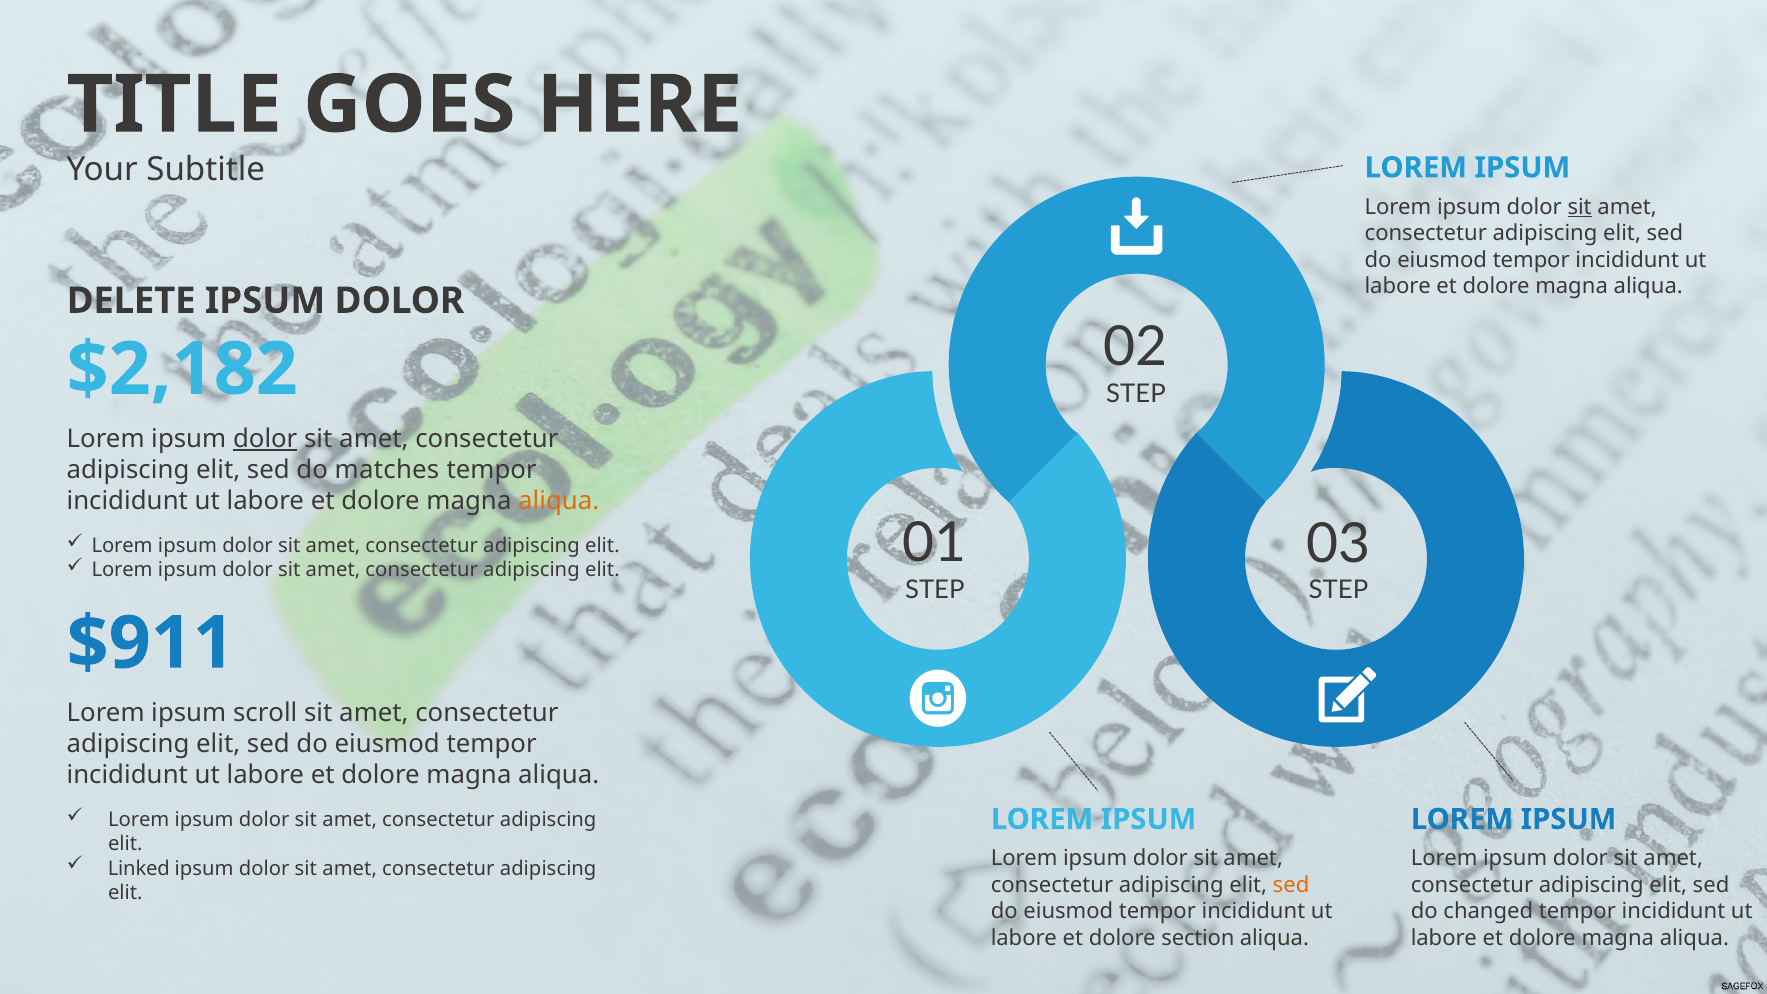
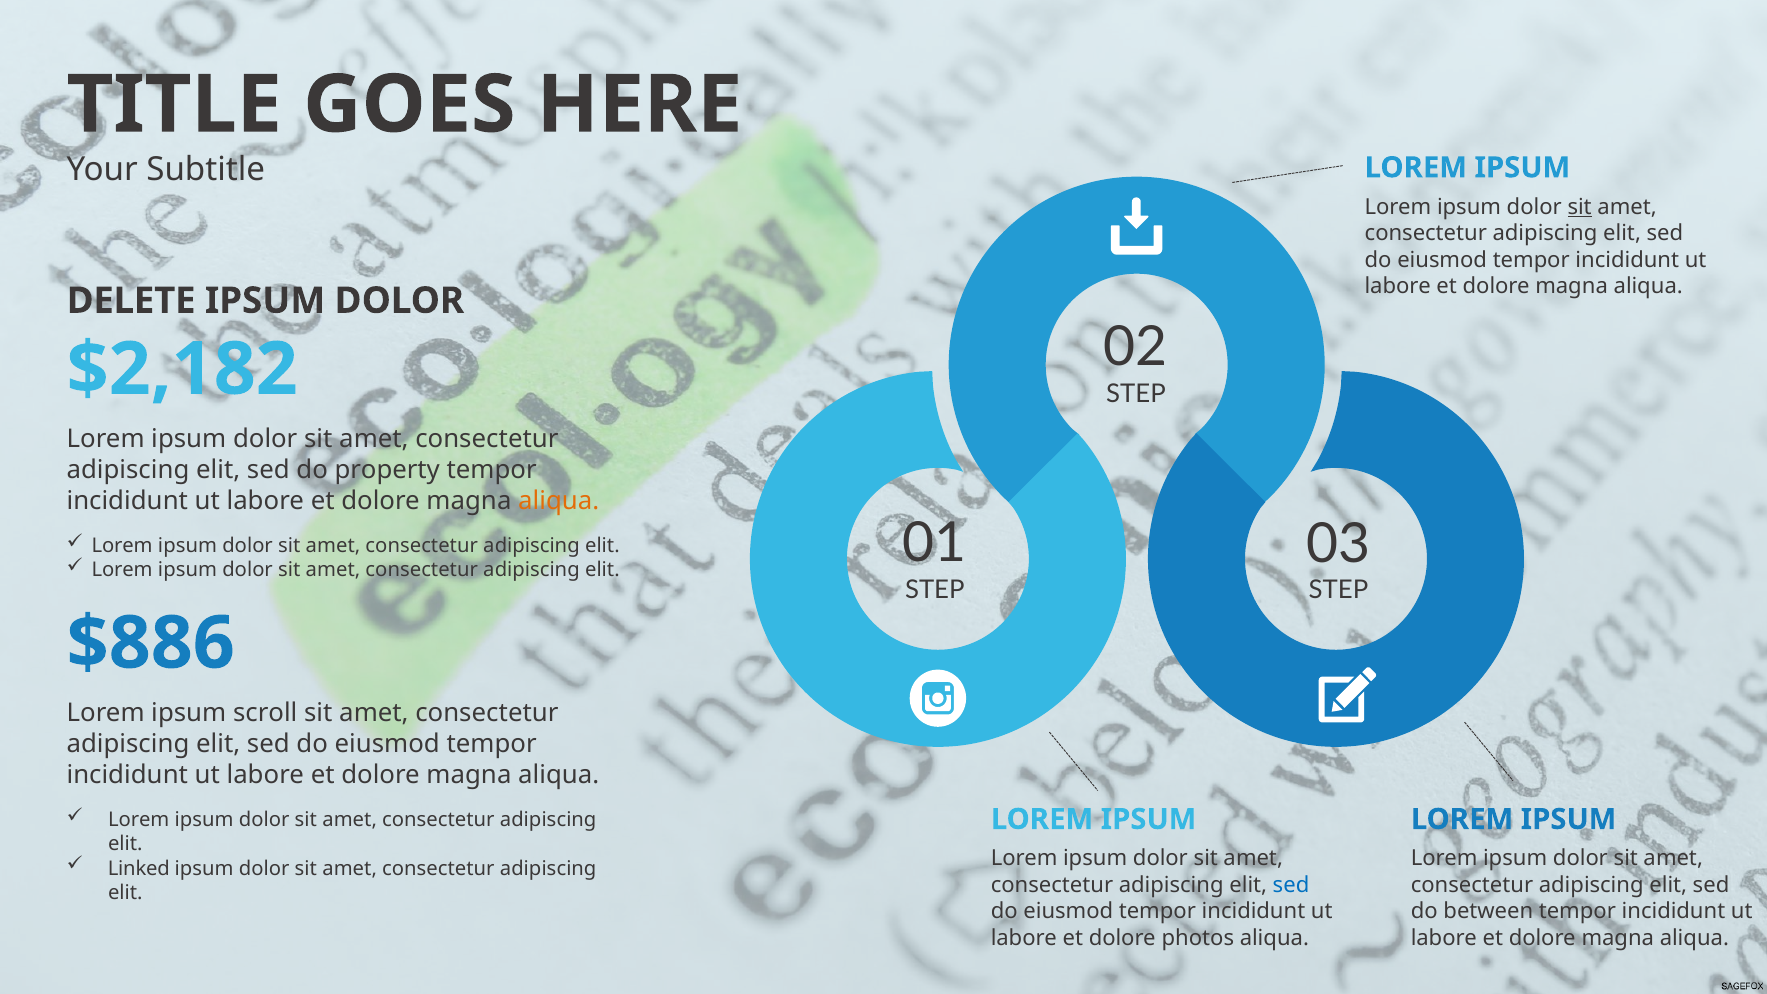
dolor underline: present -> none (265, 439)
matches: matches -> property (387, 470)
$911: $911 -> $886 (151, 643)
sed colour: orange -> blue (1291, 885)
changed: changed -> between (1488, 911)
section: section -> photos (1198, 938)
